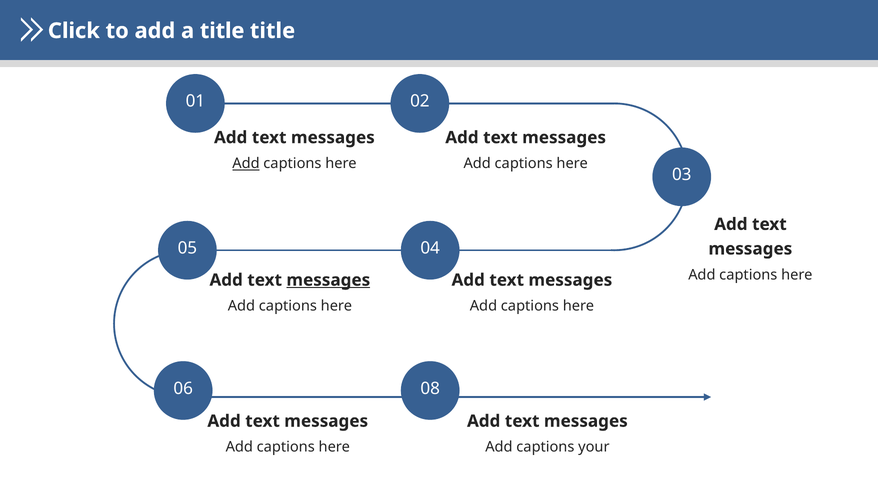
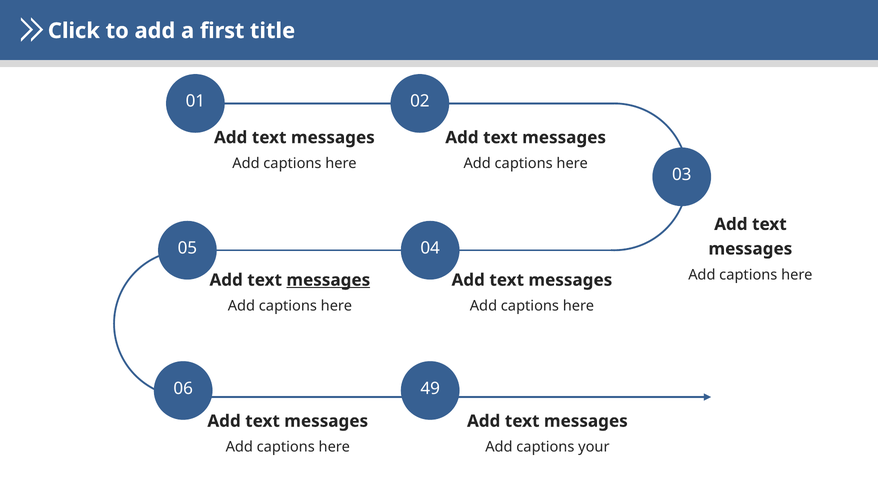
a title: title -> first (222, 31)
Add underline: present -> none (246, 164)
08: 08 -> 49 (430, 388)
